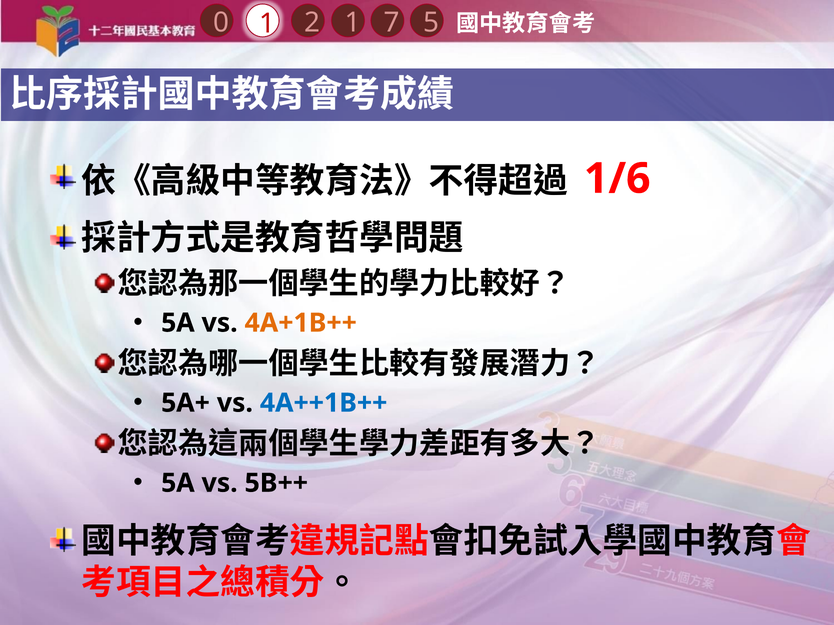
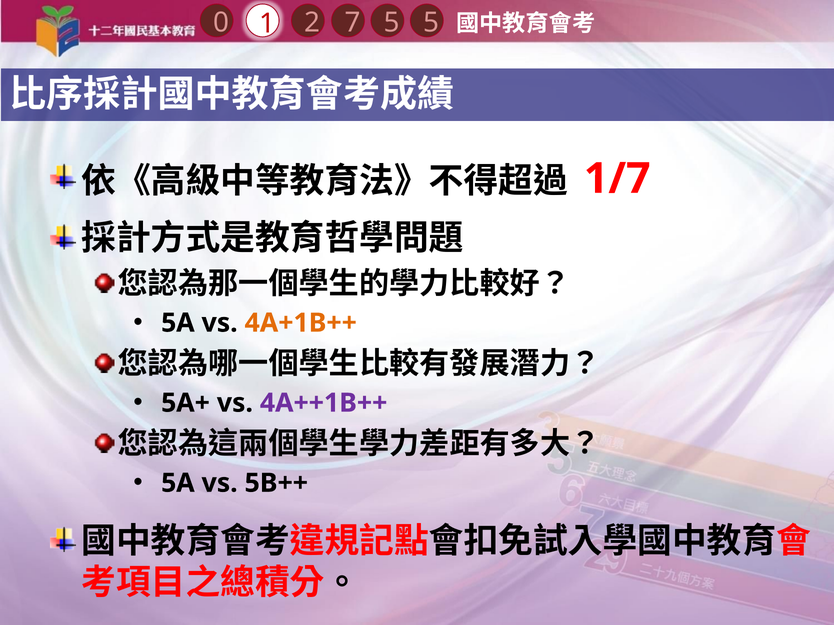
2 7: 7 -> 5 (392, 22)
1 1: 1 -> 7 (353, 22)
1/6: 1/6 -> 1/7 (617, 179)
4A++1B++ colour: blue -> purple (324, 403)
